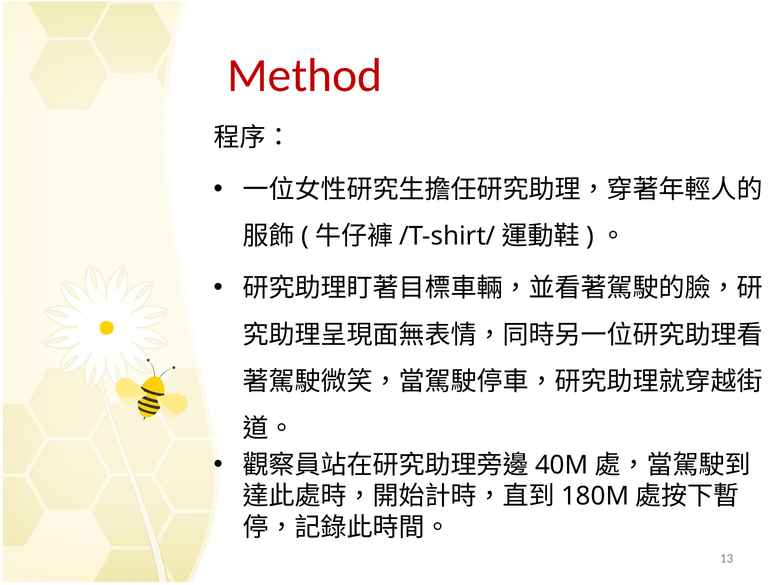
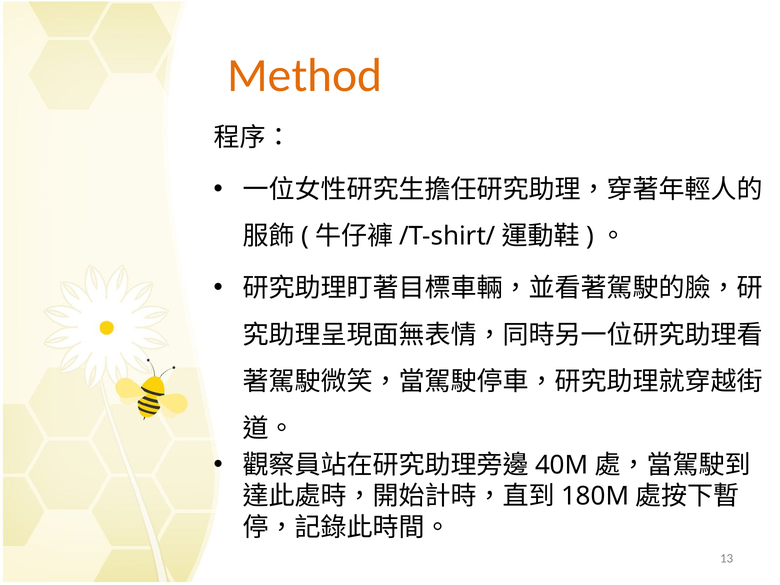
Method colour: red -> orange (305, 76)
